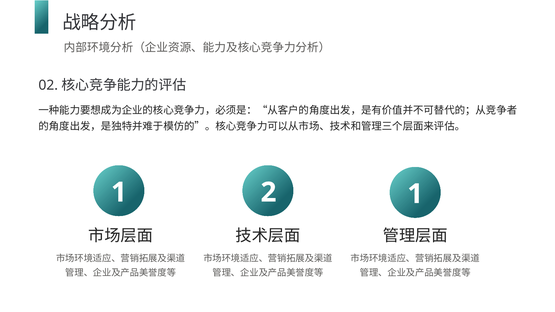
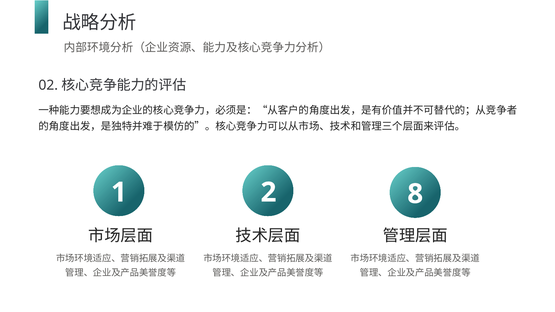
2 1: 1 -> 8 (415, 194)
